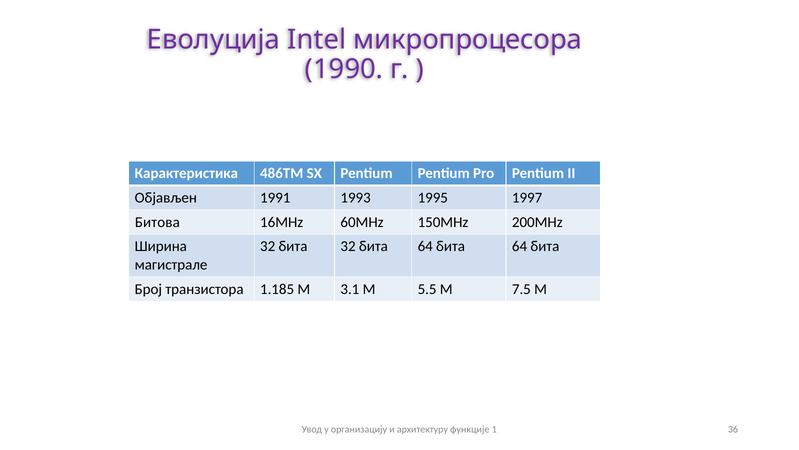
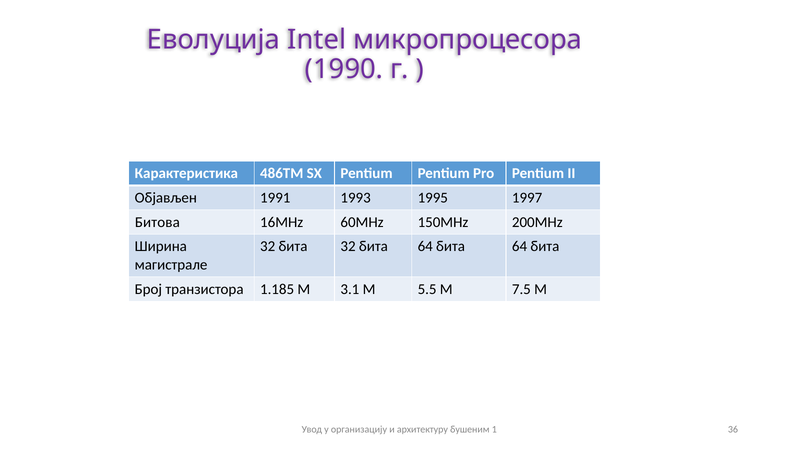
функције: функције -> бушеним (470, 429)
